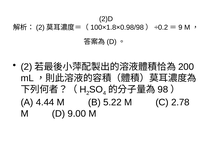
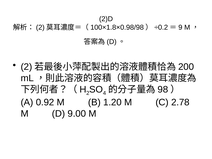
4.44: 4.44 -> 0.92 (45, 102)
5.22: 5.22 -> 1.20 (112, 102)
